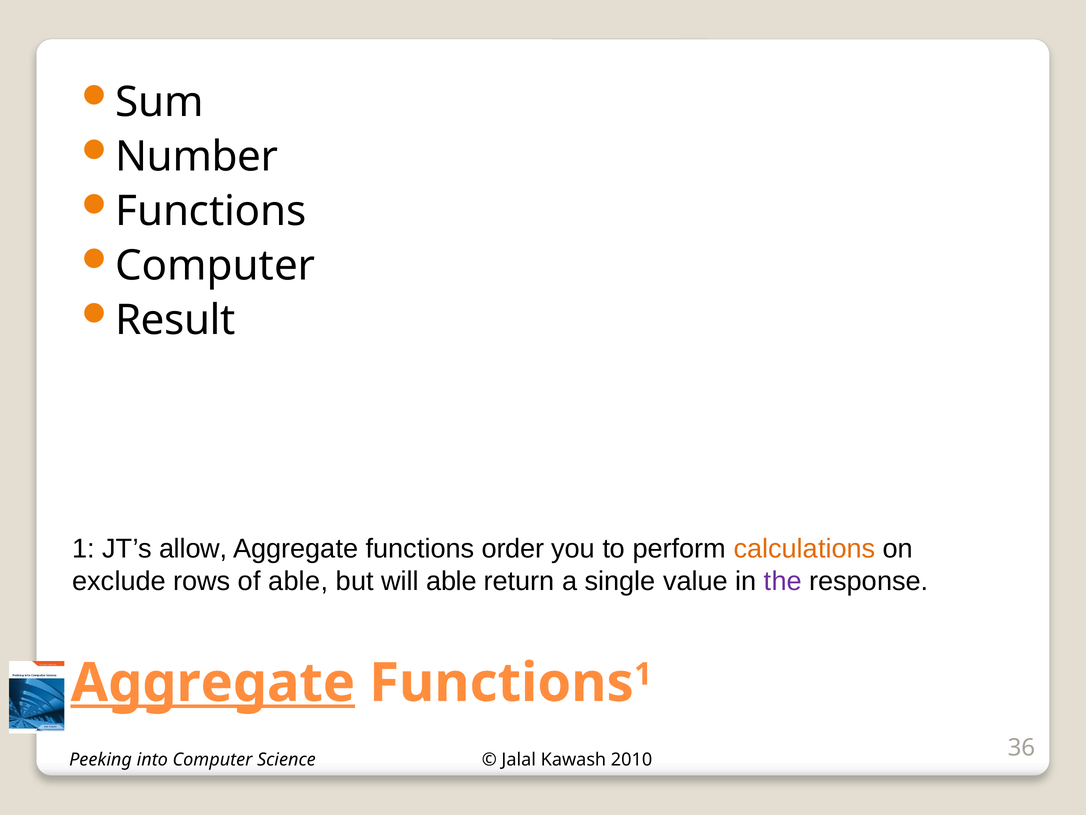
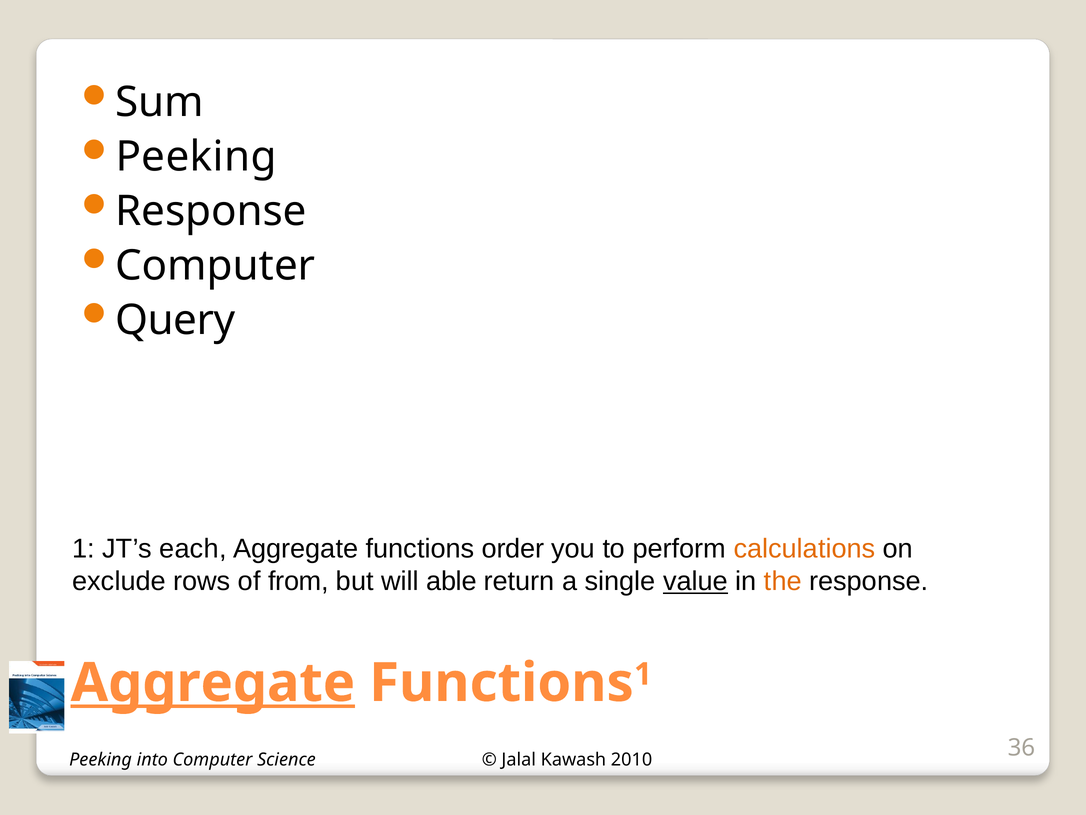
Number: Number -> Peeking (196, 157)
Functions: Functions -> Response (211, 211)
Result: Result -> Query (175, 320)
allow: allow -> each (193, 549)
of able: able -> from (298, 581)
value underline: none -> present (696, 581)
the colour: purple -> orange (783, 581)
